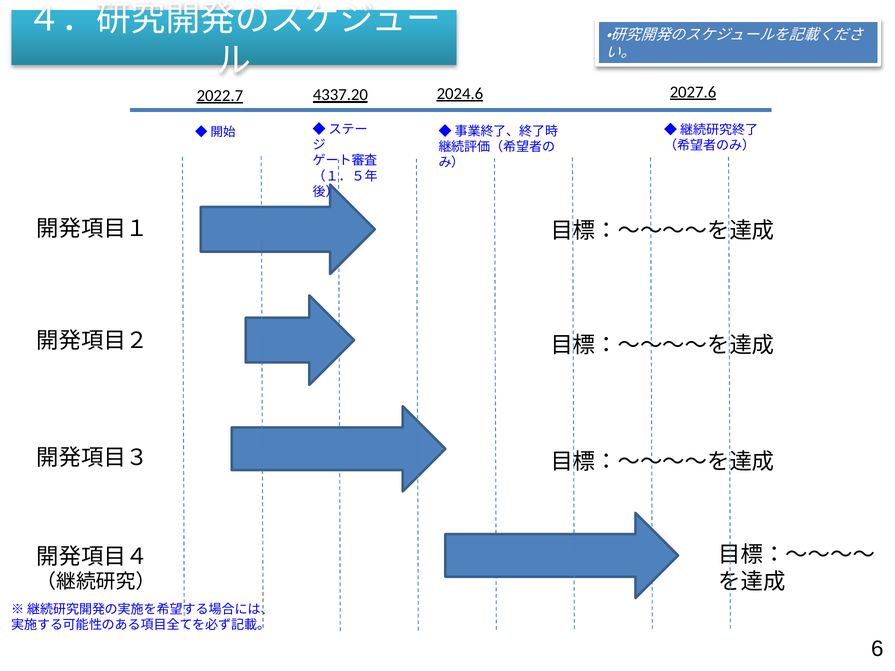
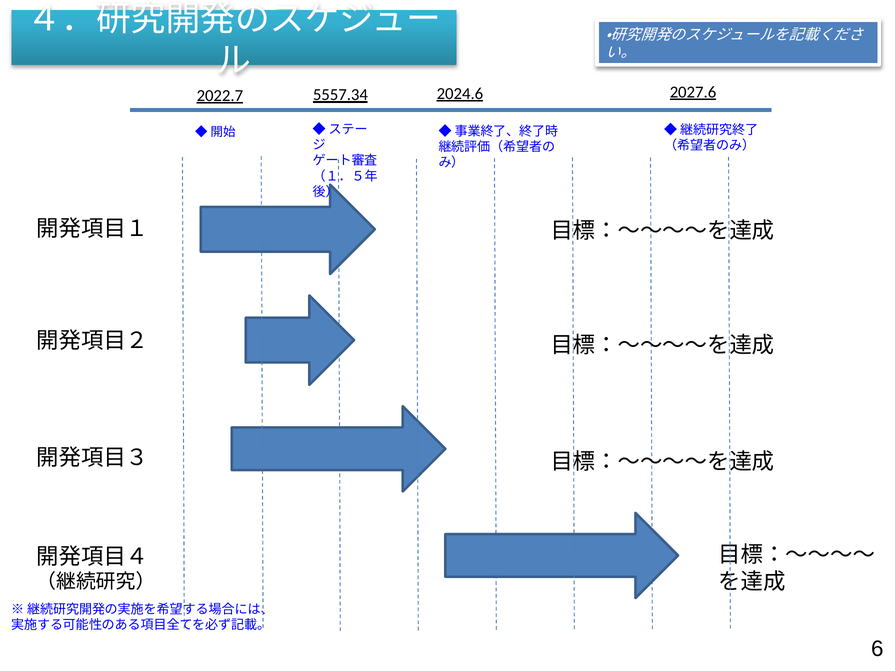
4337.20: 4337.20 -> 5557.34 (340, 95)
